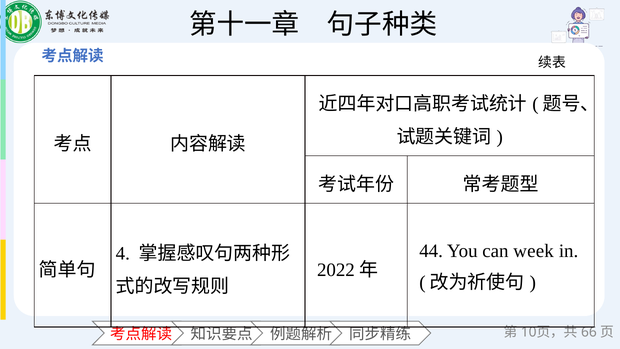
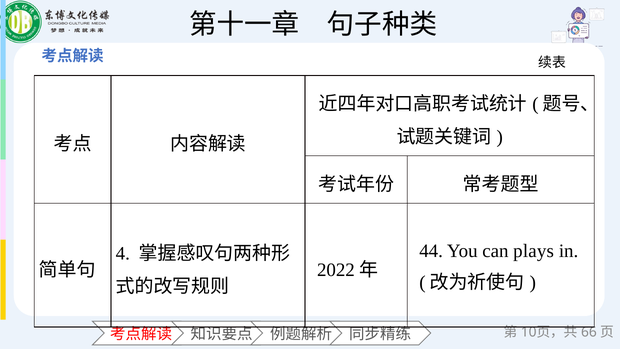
week: week -> plays (534, 251)
